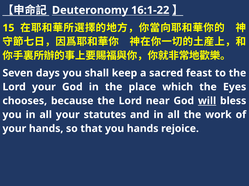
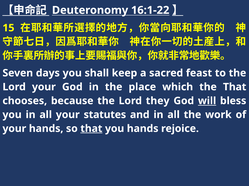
the Eyes: Eyes -> That (235, 87)
near: near -> they (158, 101)
that underline: none -> present (91, 129)
